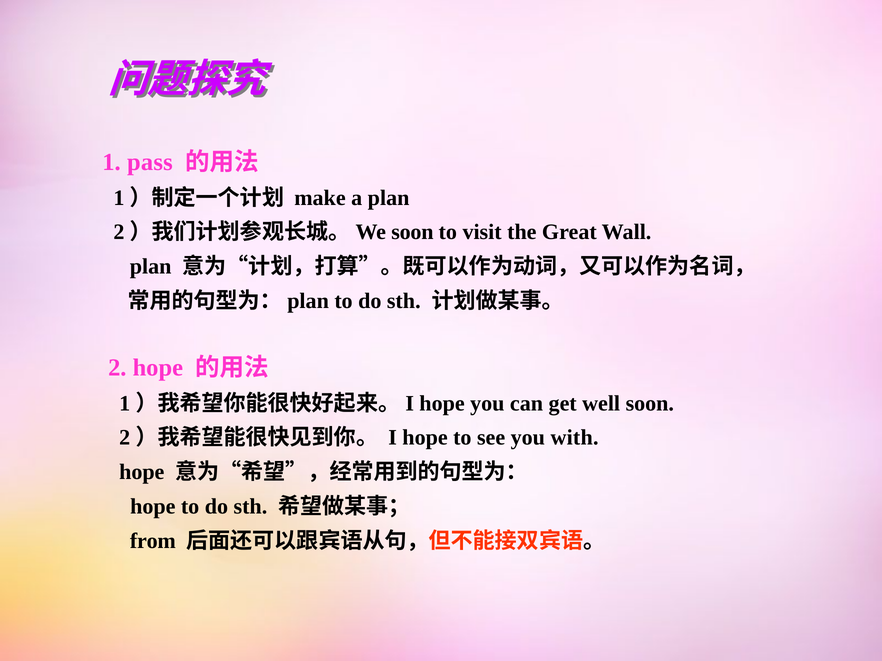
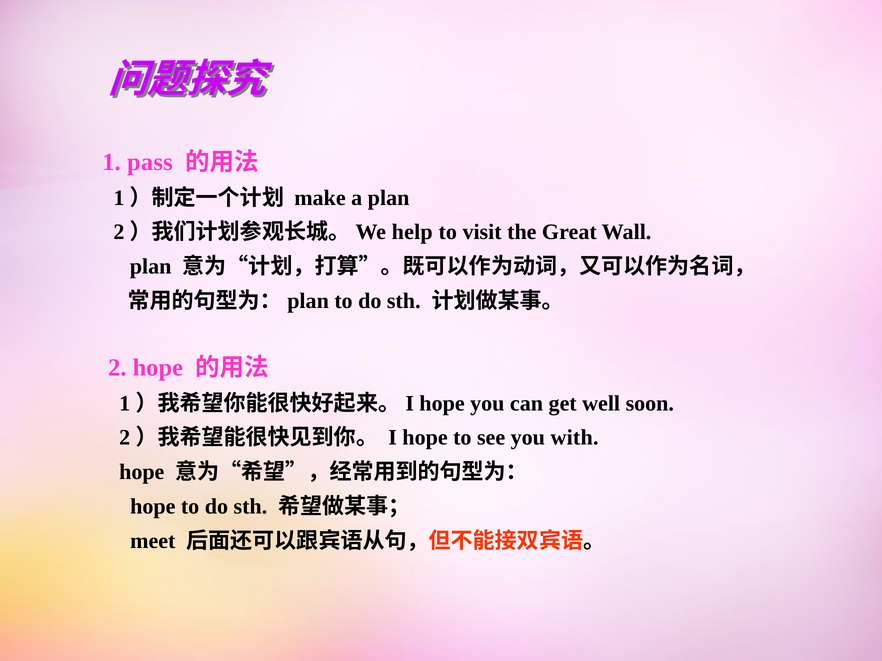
soon: soon -> help (412, 232)
from: from -> meet (153, 541)
